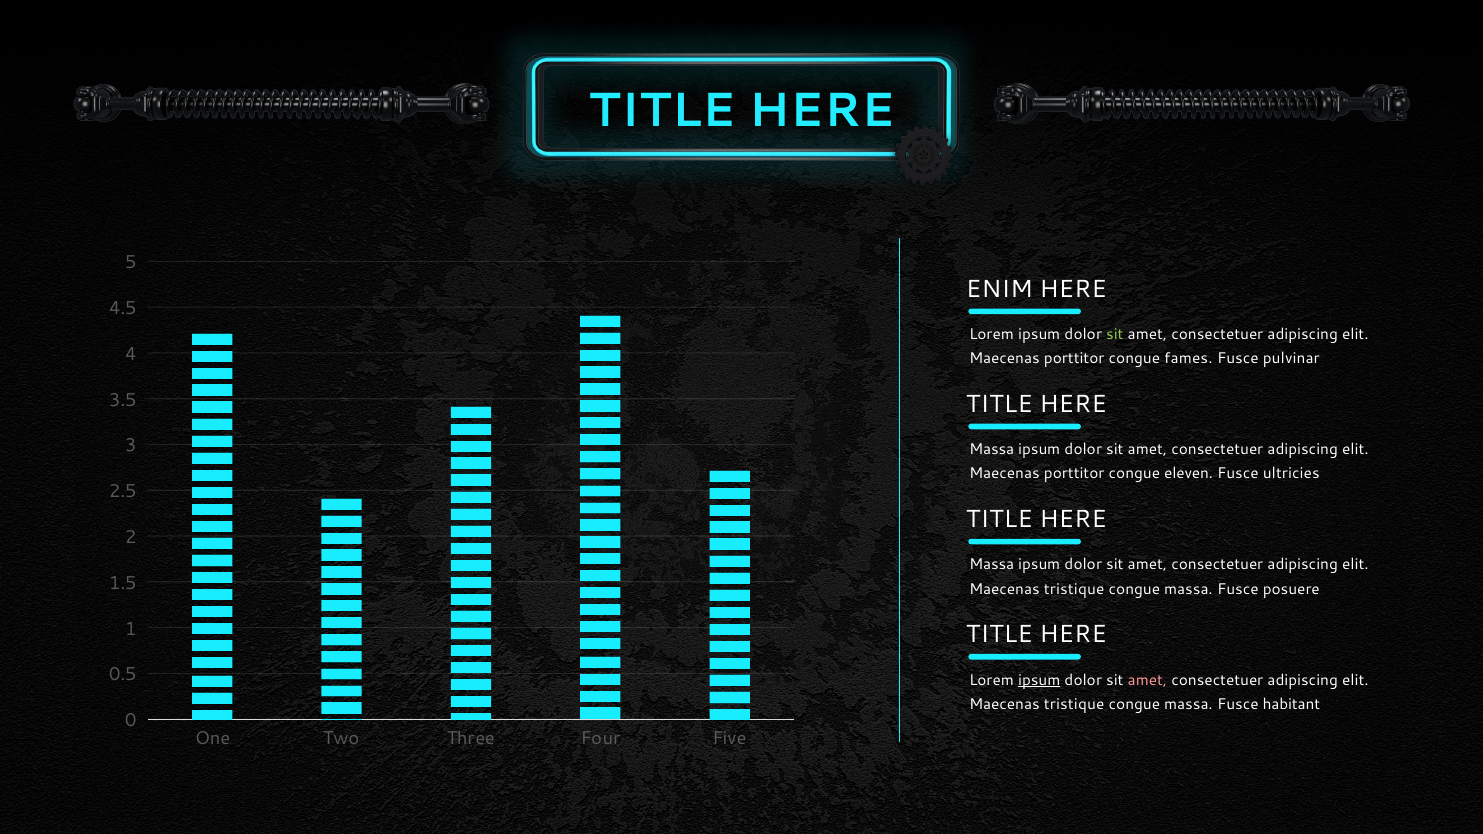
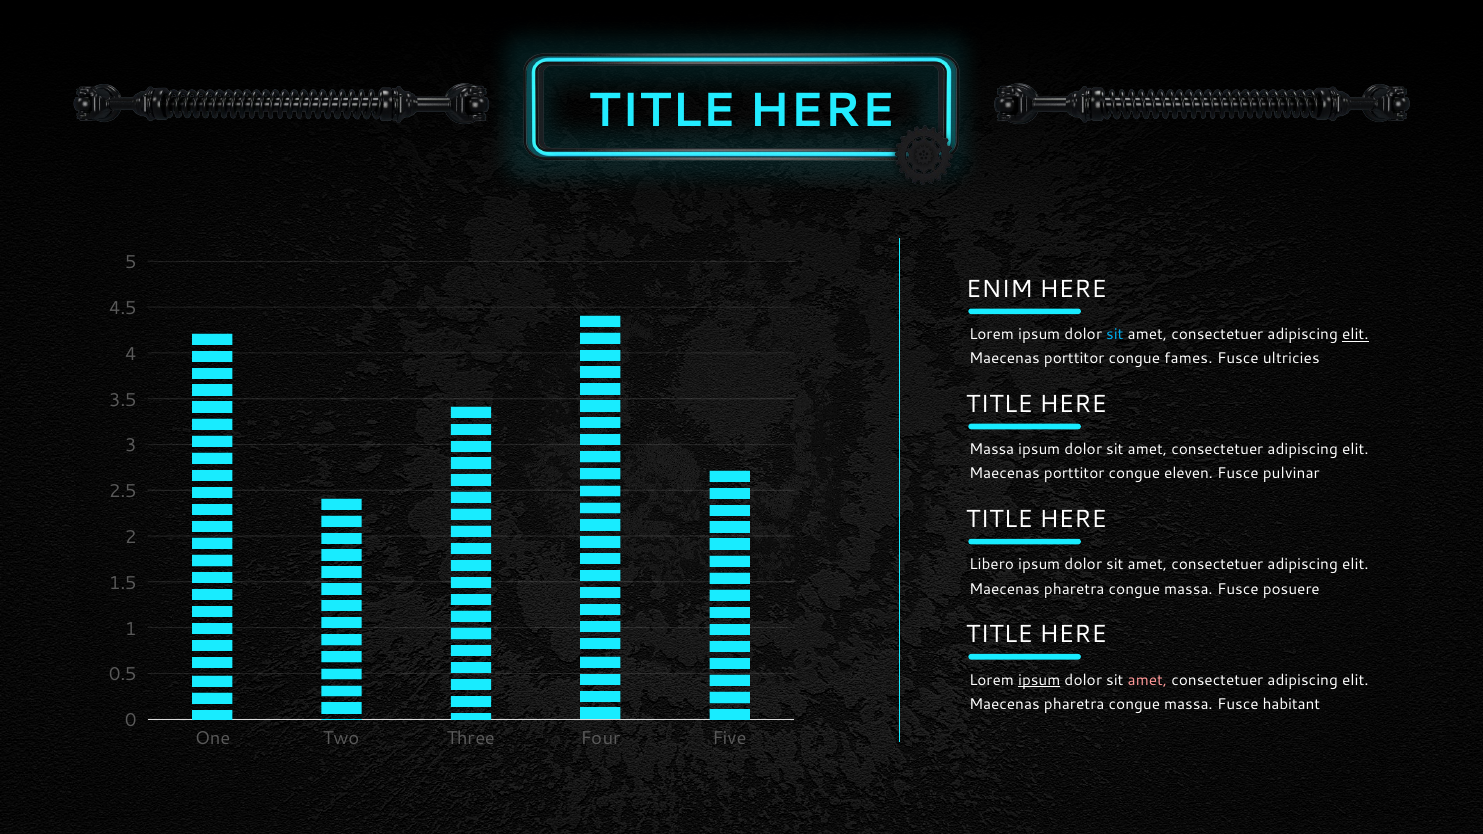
sit colour: light green -> light blue (1115, 335)
elit underline: none -> present (1355, 335)
pulvinar: pulvinar -> ultricies (1291, 359)
ultricies: ultricies -> pulvinar (1291, 474)
Massa: Massa -> Libero (992, 565)
tristique: tristique -> pharetra (1074, 589)
tristique: tristique -> pharetra (1074, 704)
